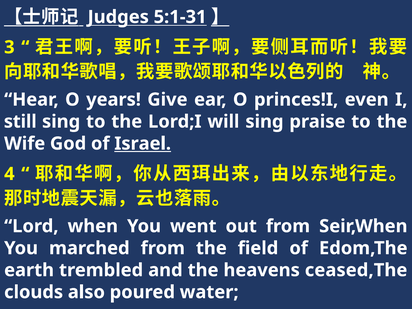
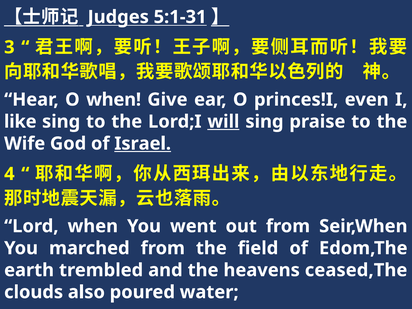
O years: years -> when (114, 100)
still: still -> like (20, 122)
will underline: none -> present (223, 122)
